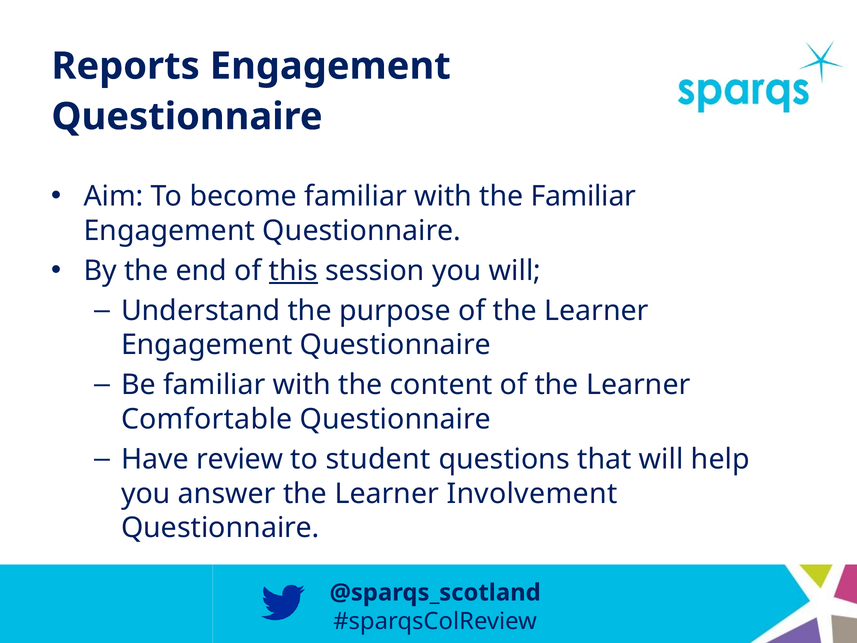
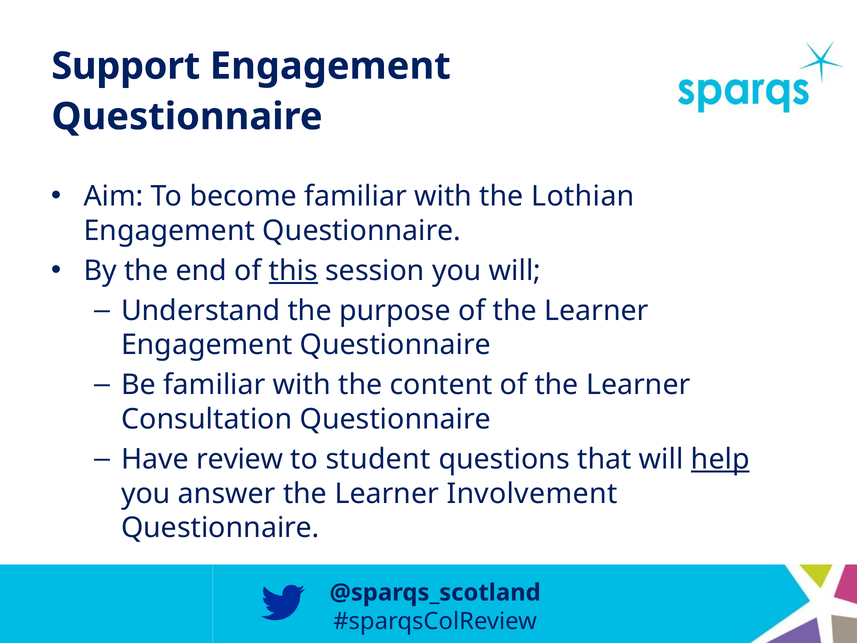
Reports: Reports -> Support (126, 66)
the Familiar: Familiar -> Lothian (583, 196)
Comfortable: Comfortable -> Consultation (207, 419)
help underline: none -> present (720, 459)
